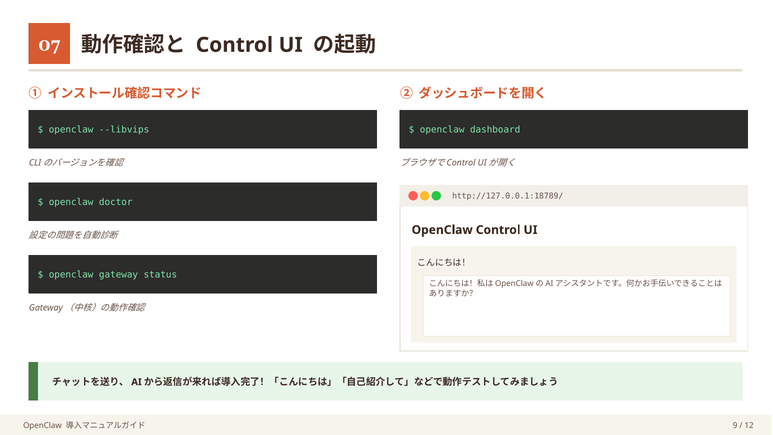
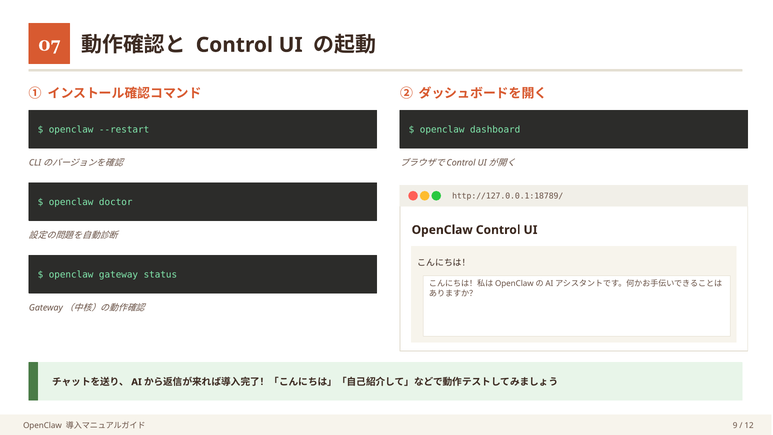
--libvips: --libvips -> --restart (124, 130)
